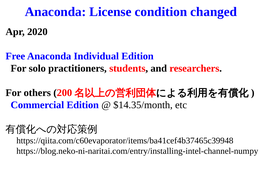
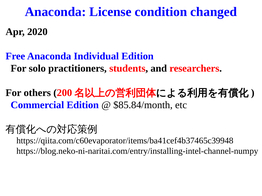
$14.35/month: $14.35/month -> $85.84/month (143, 105)
